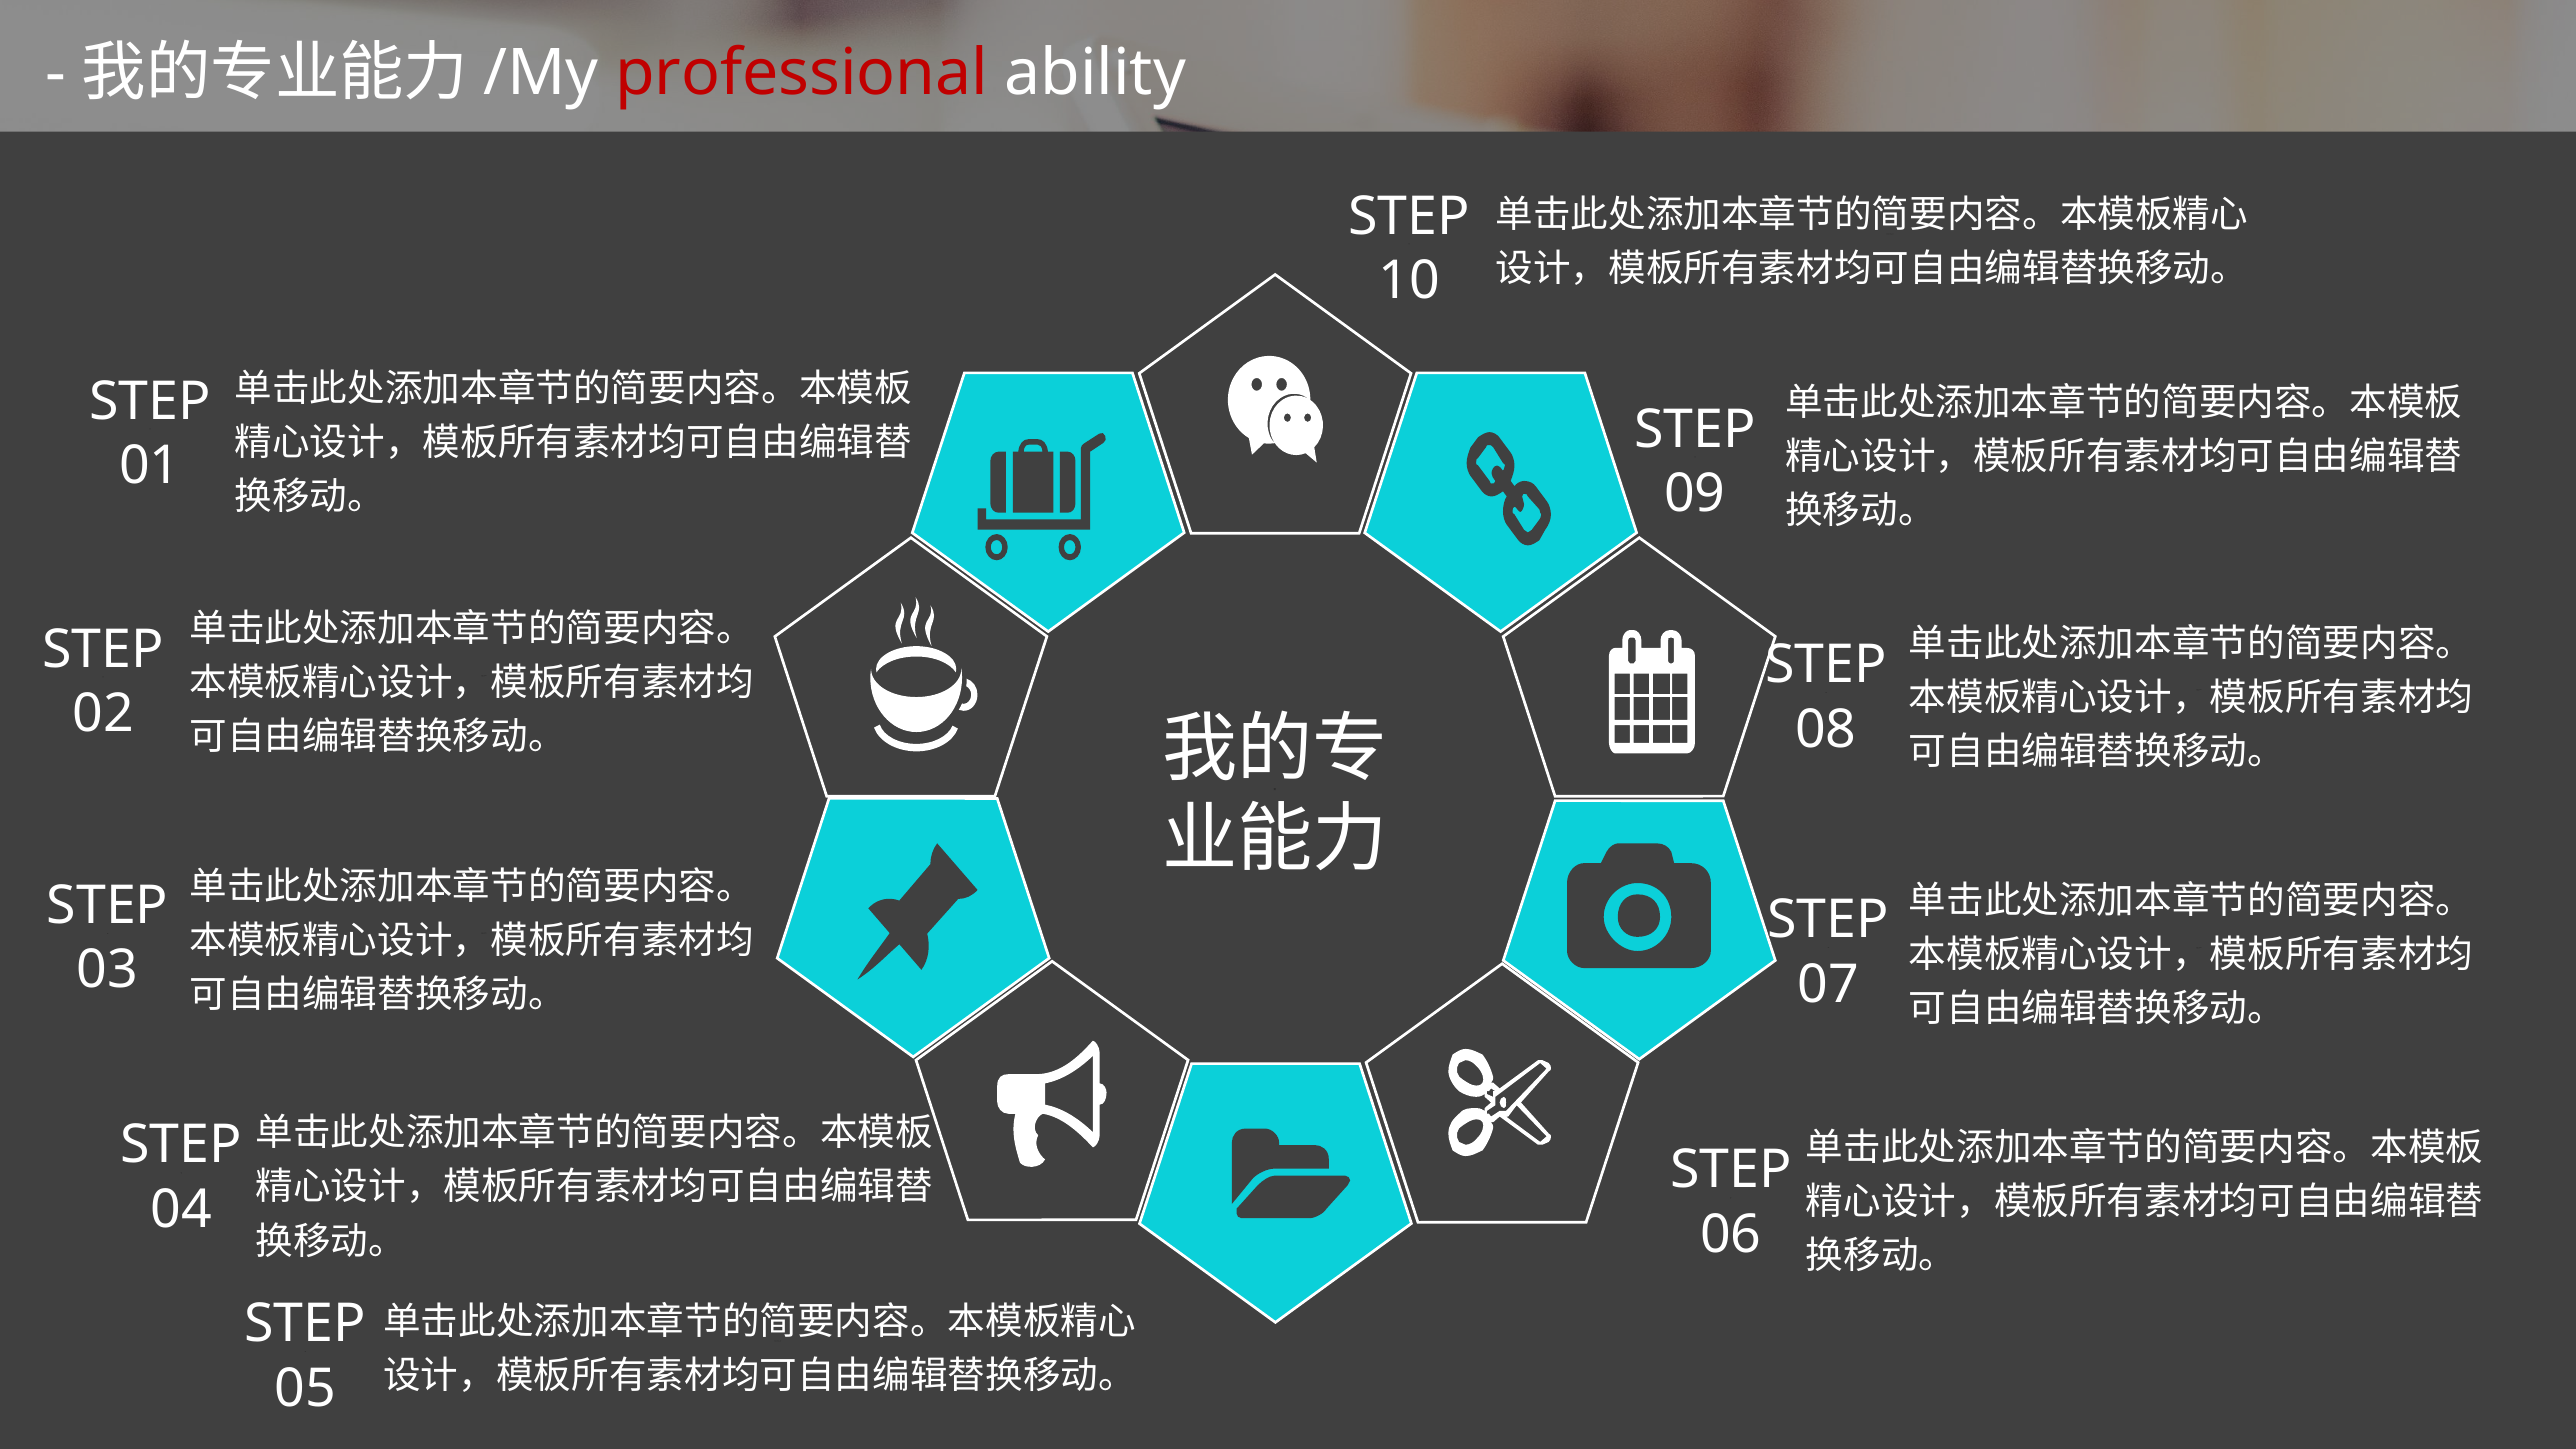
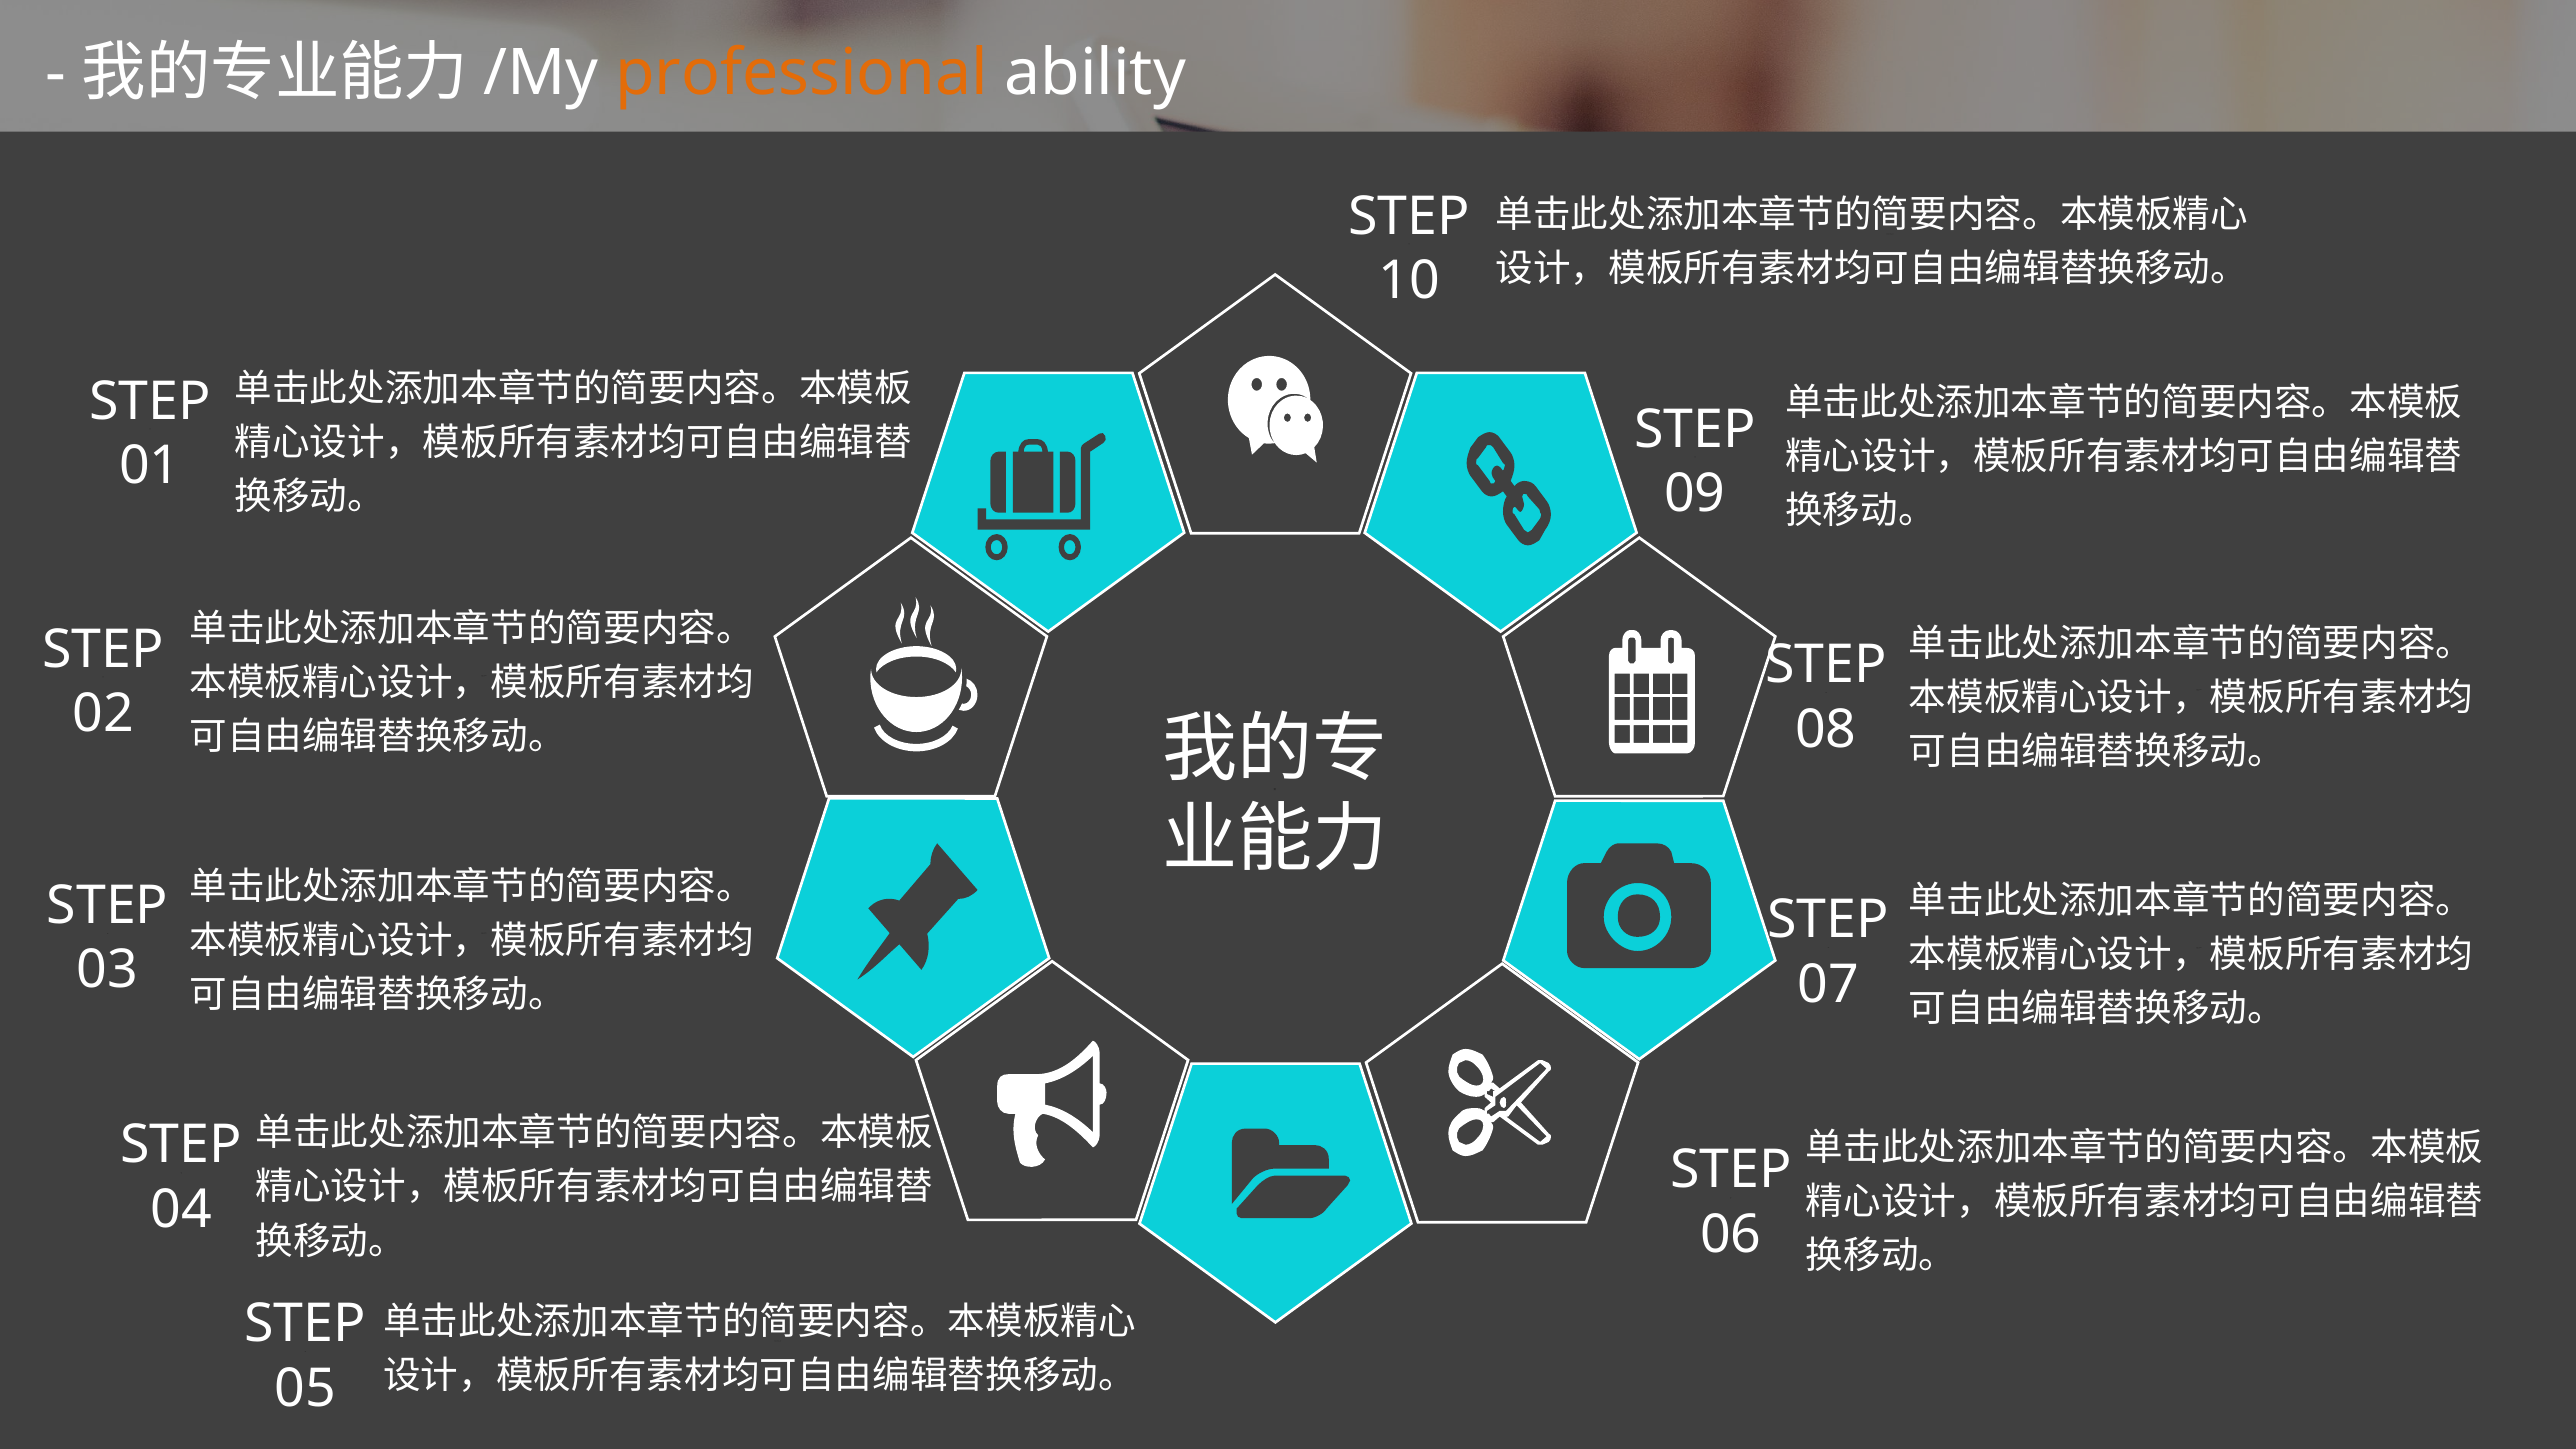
professional colour: red -> orange (802, 73)
